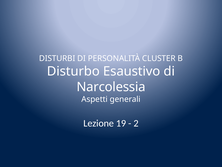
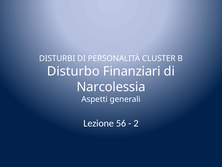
Esaustivo: Esaustivo -> Finanziari (132, 71)
19: 19 -> 56 (121, 123)
